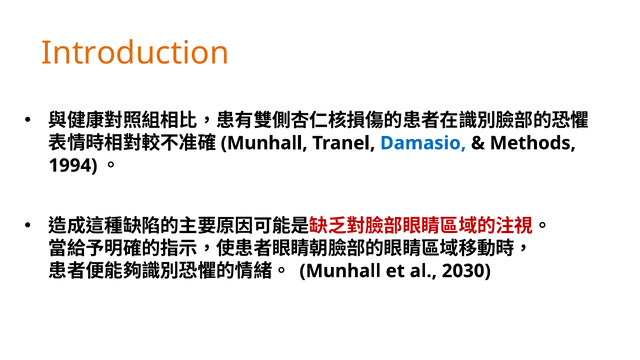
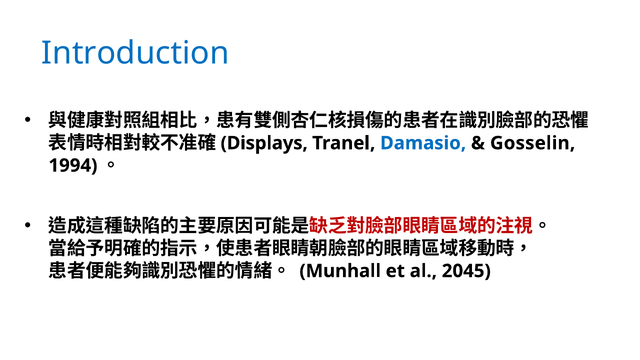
Introduction colour: orange -> blue (135, 53)
Munhall: Munhall -> Displays (264, 143)
Methods: Methods -> Gosselin (533, 143)
2030: 2030 -> 2045 (466, 271)
